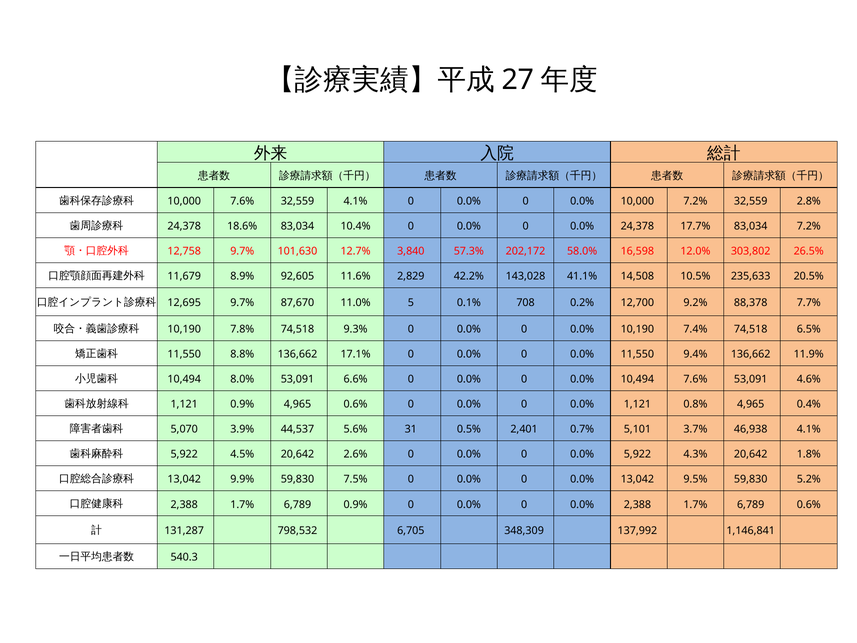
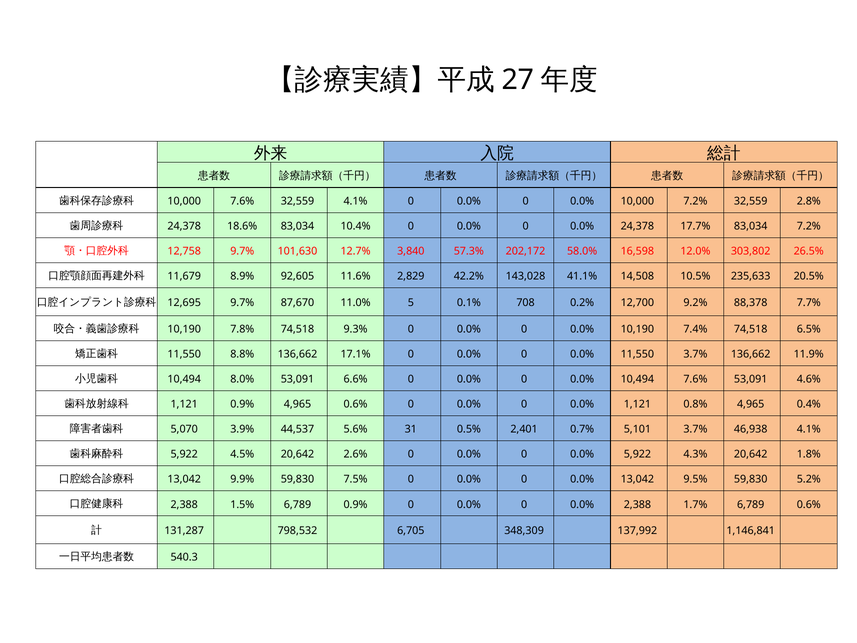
11,550 9.4%: 9.4% -> 3.7% (695, 354)
1.7%: 1.7% -> 1.5% (242, 504)
